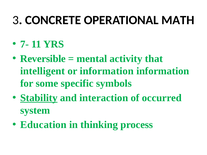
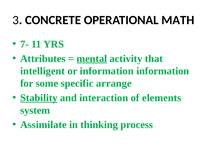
Reversible: Reversible -> Attributes (43, 59)
mental underline: none -> present (92, 59)
symbols: symbols -> arrange (114, 84)
occurred: occurred -> elements (162, 98)
Education: Education -> Assimilate (43, 125)
